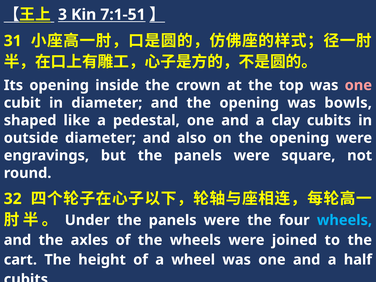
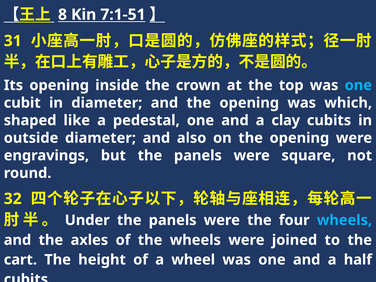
3: 3 -> 8 (63, 15)
one colour: pink -> light blue (358, 85)
bowls: bowls -> which (348, 103)
